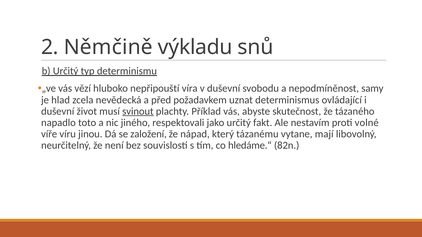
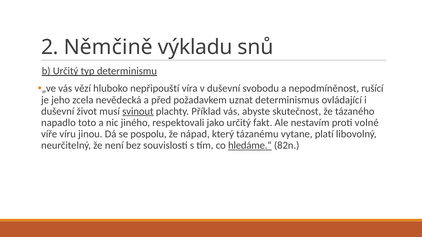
samy: samy -> rušící (372, 89)
hlad: hlad -> jeho (61, 100)
založení: založení -> pospolu (148, 134)
mají: mají -> platí (324, 134)
hledáme.“ underline: none -> present (250, 146)
